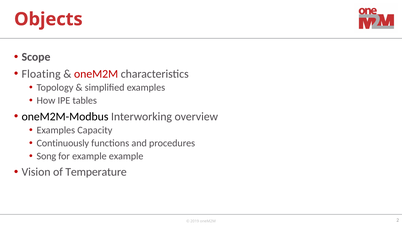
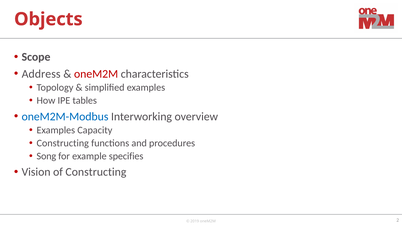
Floating: Floating -> Address (41, 74)
oneM2M-Modbus colour: black -> blue (65, 117)
Continuously: Continuously -> Constructing (63, 143)
example example: example -> specifies (126, 156)
of Temperature: Temperature -> Constructing (96, 172)
